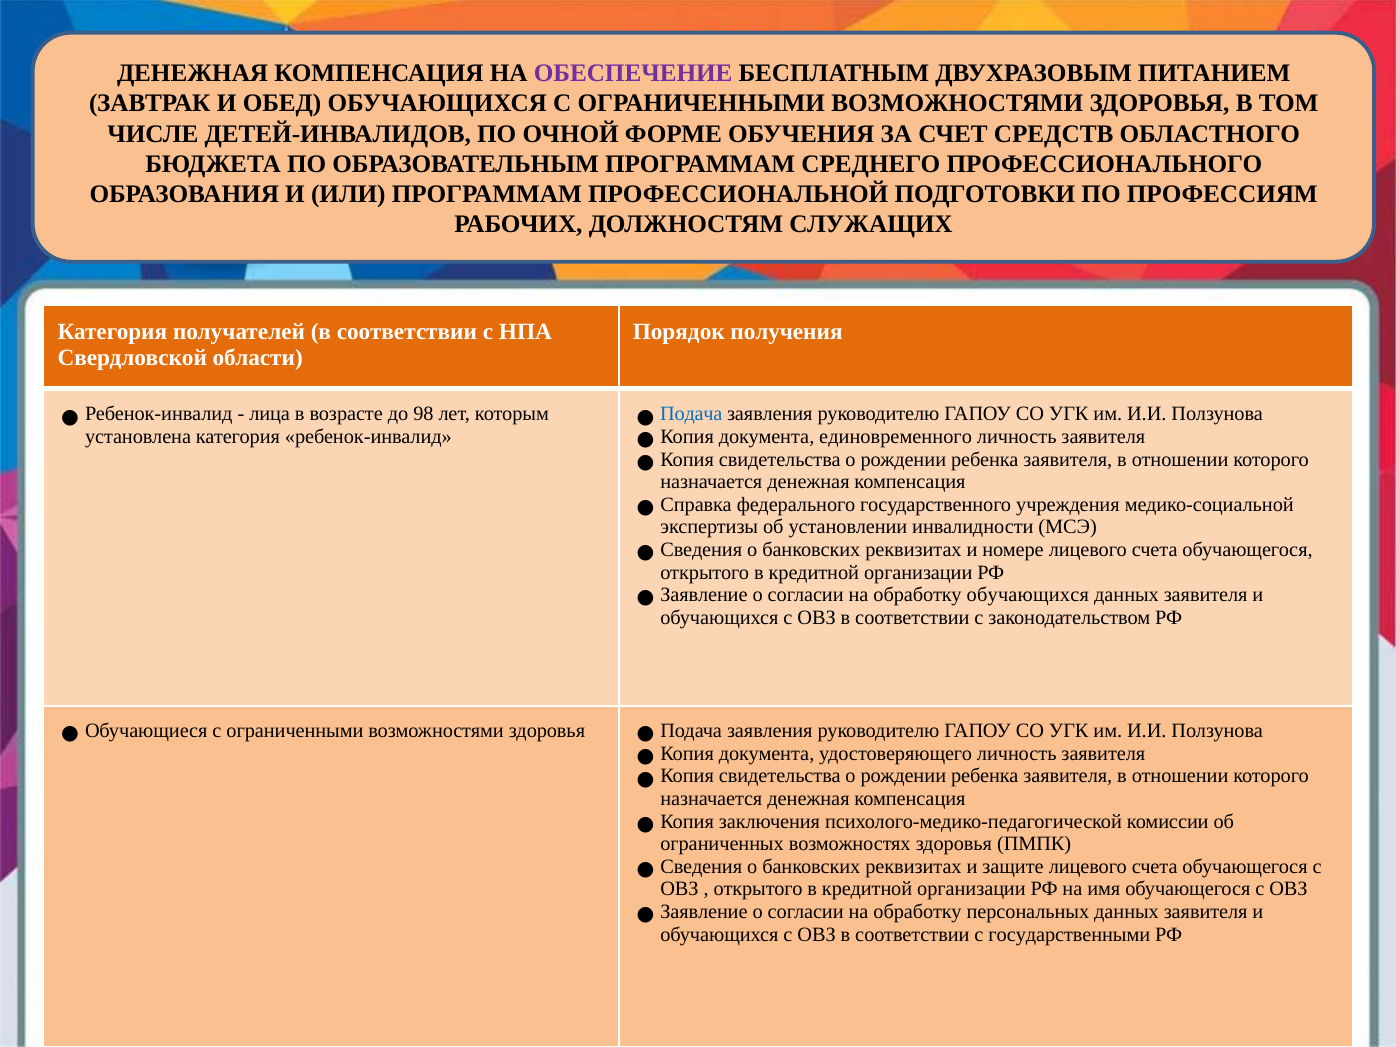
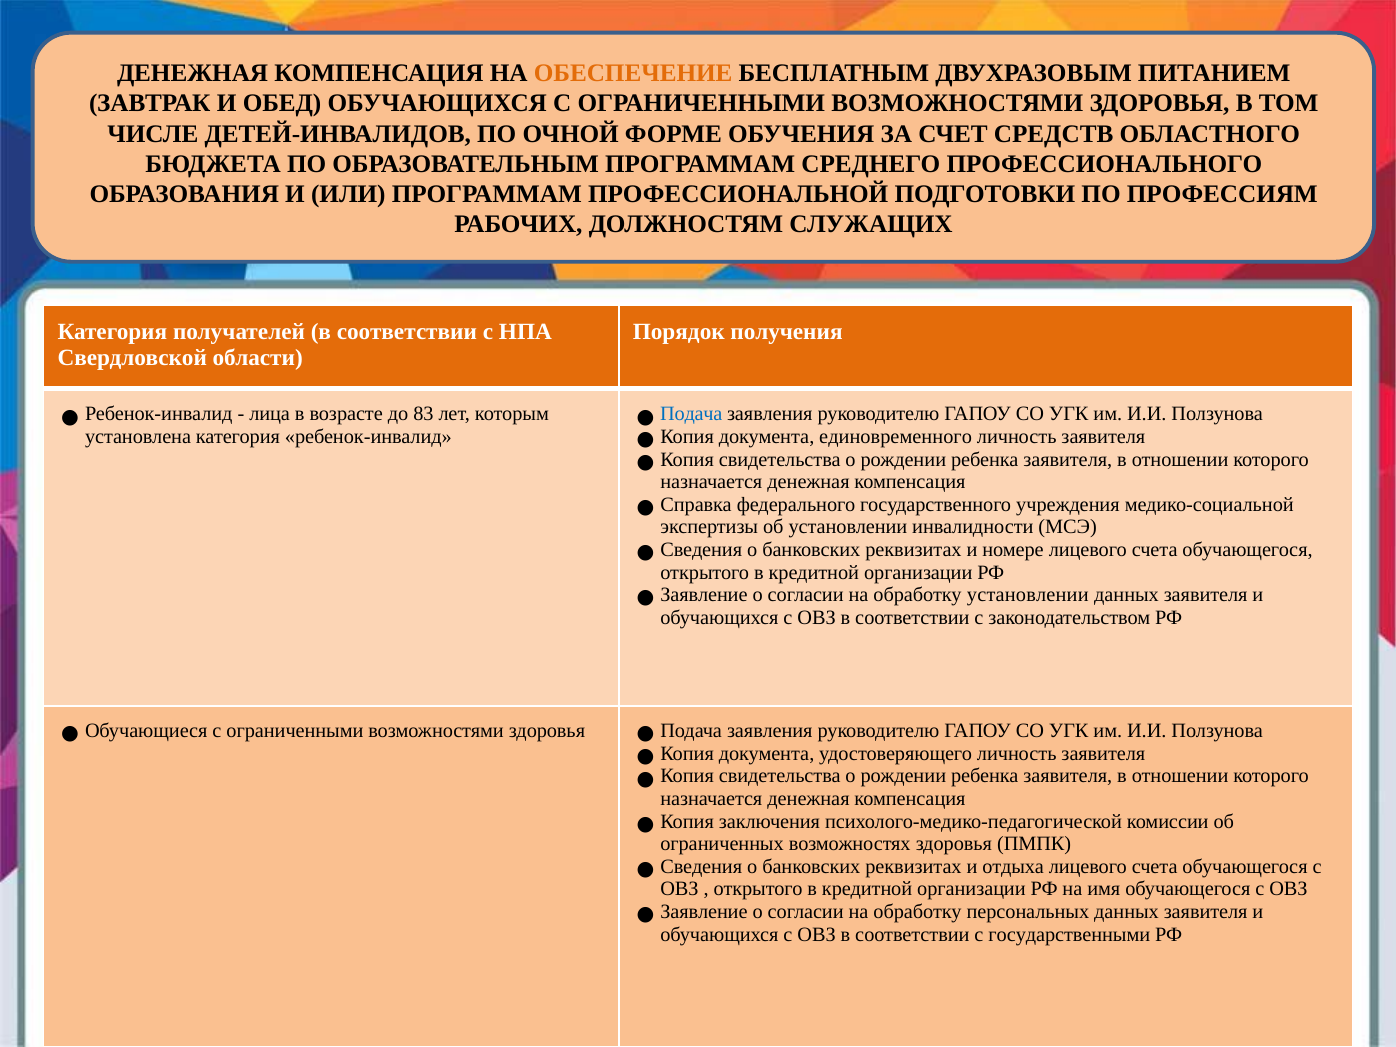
ОБЕСПЕЧЕНИЕ colour: purple -> orange (633, 73)
98: 98 -> 83 (423, 414)
обработку обучающихся: обучающихся -> установлении (1028, 595)
защите: защите -> отдыха (1013, 867)
